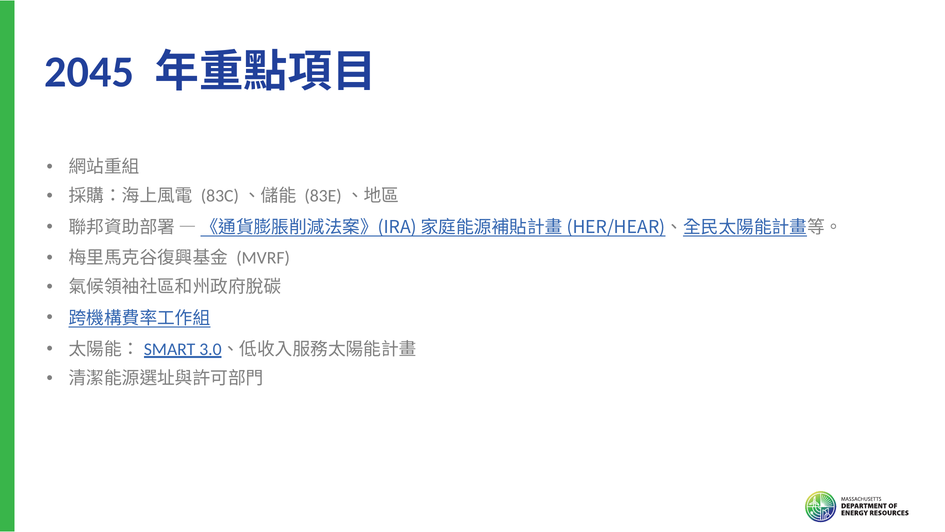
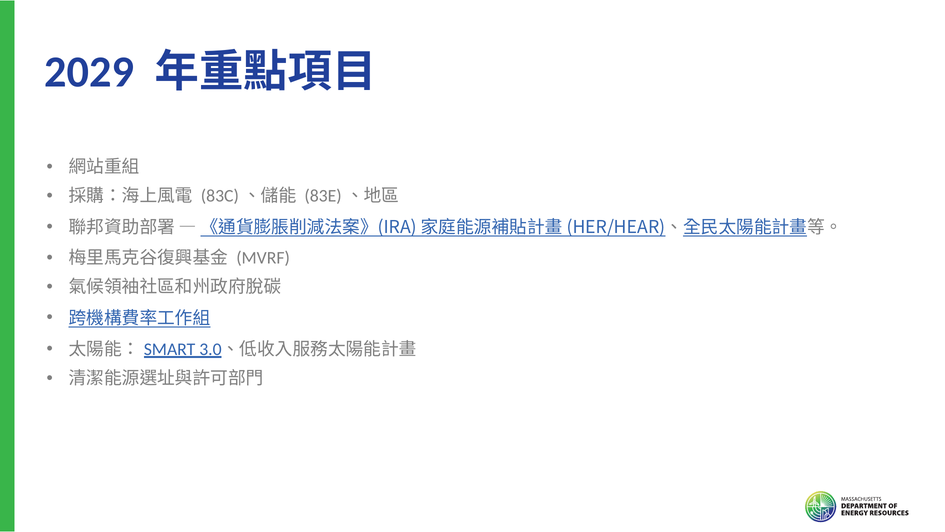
2045: 2045 -> 2029 (89, 72)
